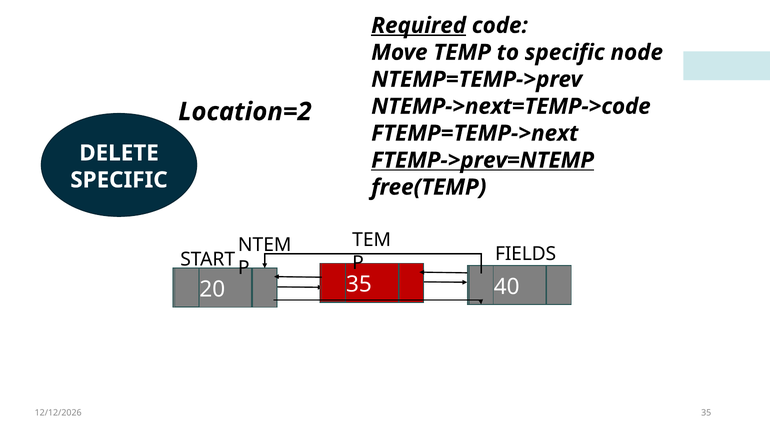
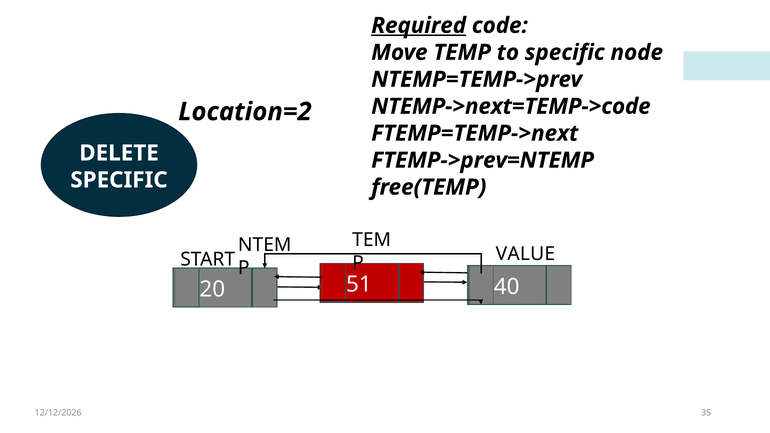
FTEMP->prev=NTEMP underline: present -> none (483, 160)
FIELDS: FIELDS -> VALUE (525, 254)
20 35: 35 -> 51 (359, 284)
